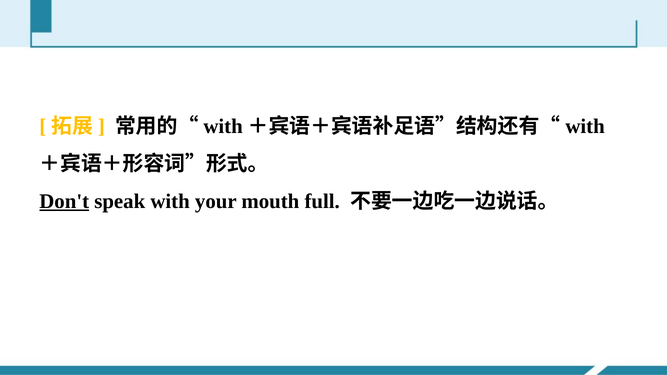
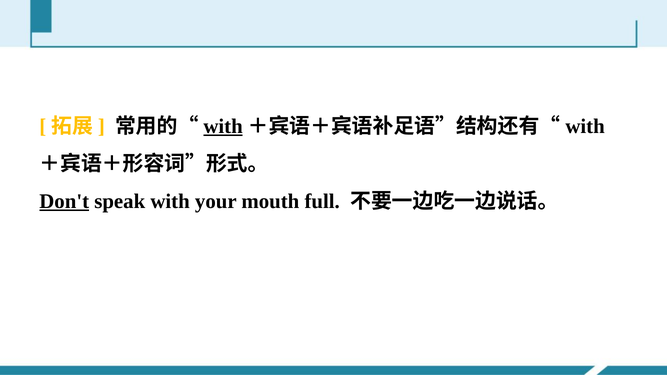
with underline: none -> present (223, 126)
